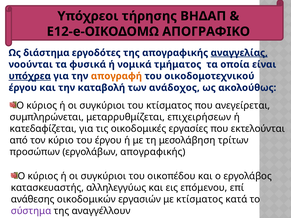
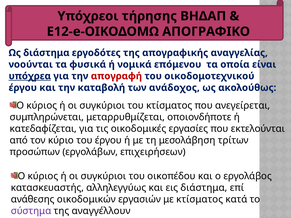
αναγγελίας underline: present -> none (239, 53)
τμήματος: τμήματος -> επόμενου (178, 65)
απογραφή colour: orange -> red (116, 76)
επιχειρήσεων: επιχειρήσεων -> οποιονδήποτε (199, 117)
εργολάβων απογραφικής: απογραφικής -> επιχειρήσεων (153, 152)
εις επόμενου: επόμενου -> διάστημα (204, 188)
